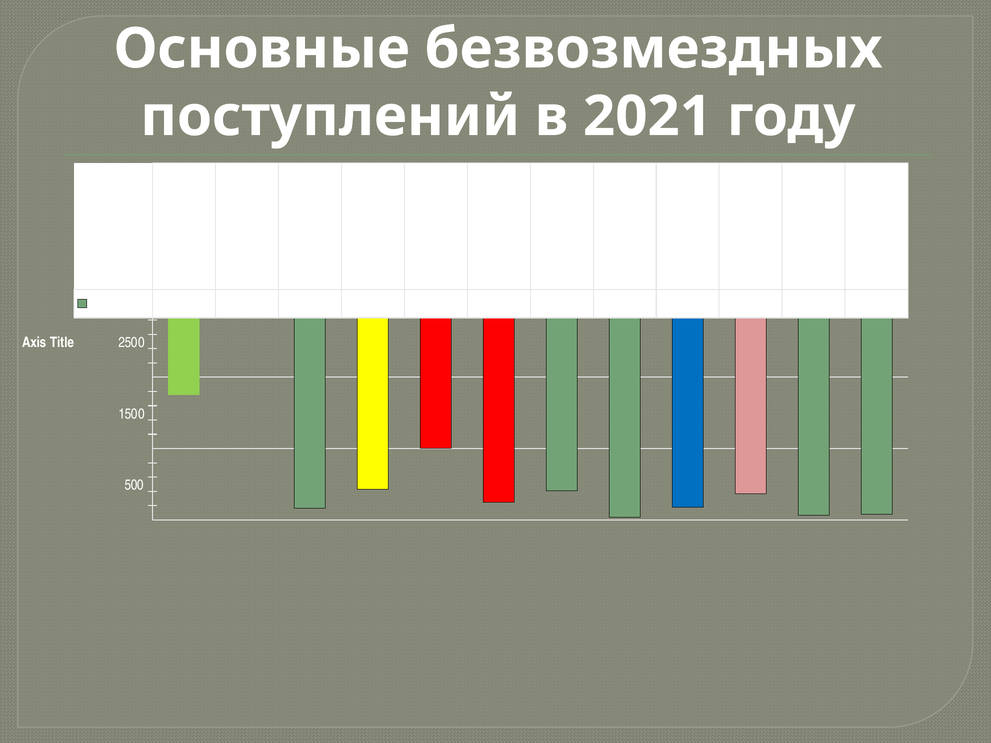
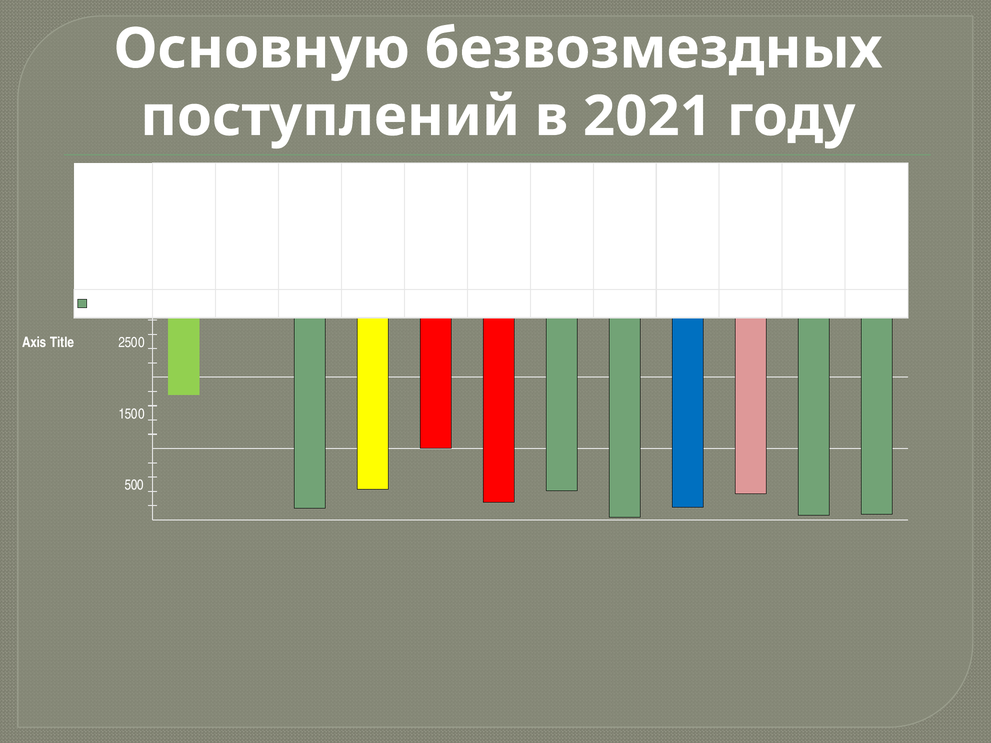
Основные: Основные -> Основную (262, 49)
